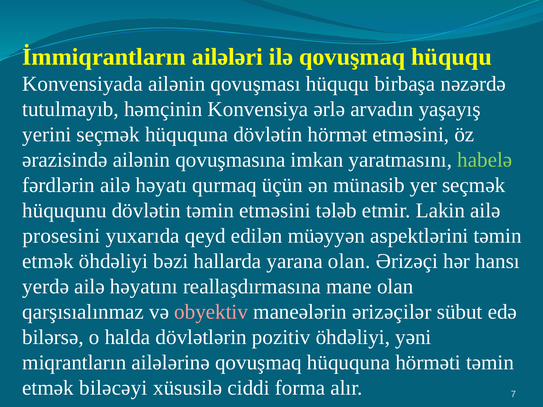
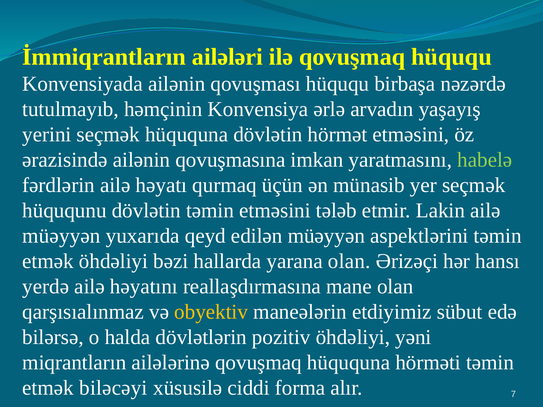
prosesini: prosesini -> müəyyən (61, 236)
obyektiv colour: pink -> yellow (211, 312)
ərizəçilər: ərizəçilər -> etdiyimiz (392, 312)
